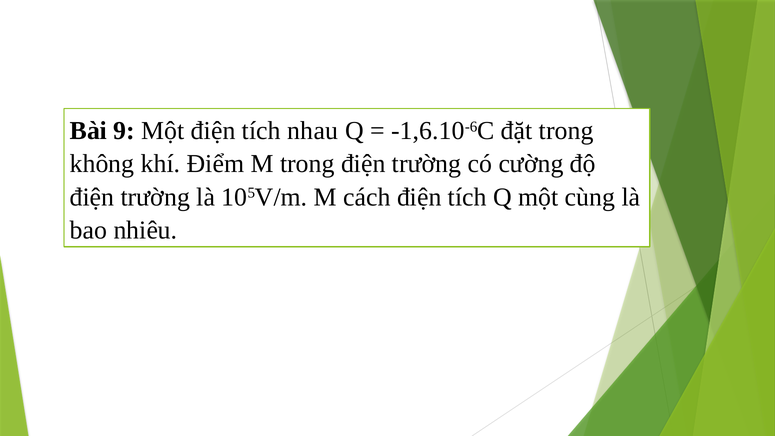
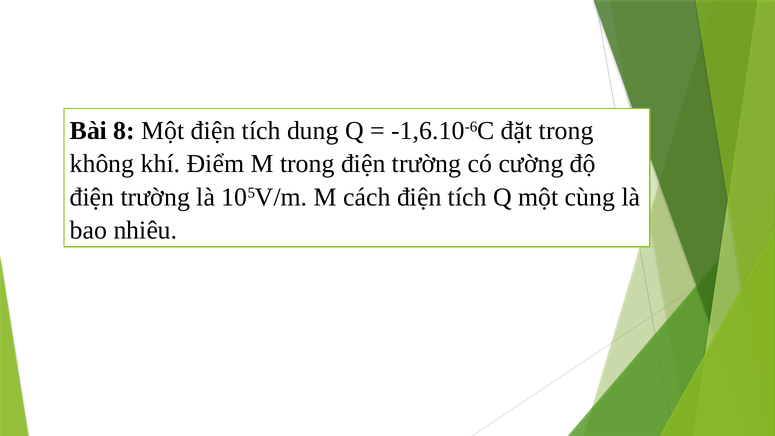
9: 9 -> 8 (124, 131)
nhau: nhau -> dung (313, 131)
